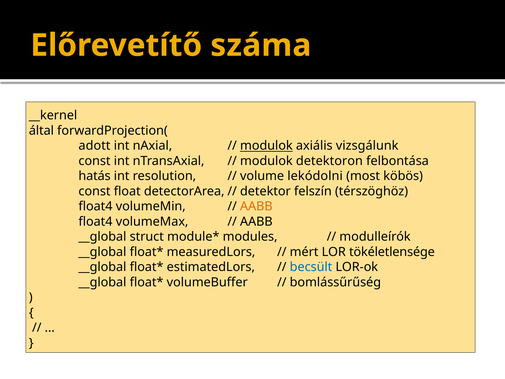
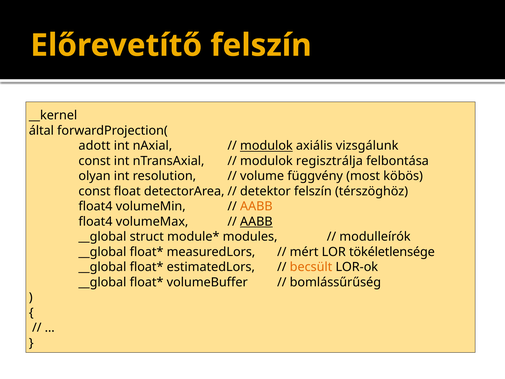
Előrevetítő száma: száma -> felszín (261, 45)
detektoron: detektoron -> regisztrálja (329, 161)
hatás: hatás -> olyan (95, 176)
lekódolni: lekódolni -> függvény (315, 176)
AABB underline: none -> present (256, 221)
becsült colour: blue -> orange (311, 267)
